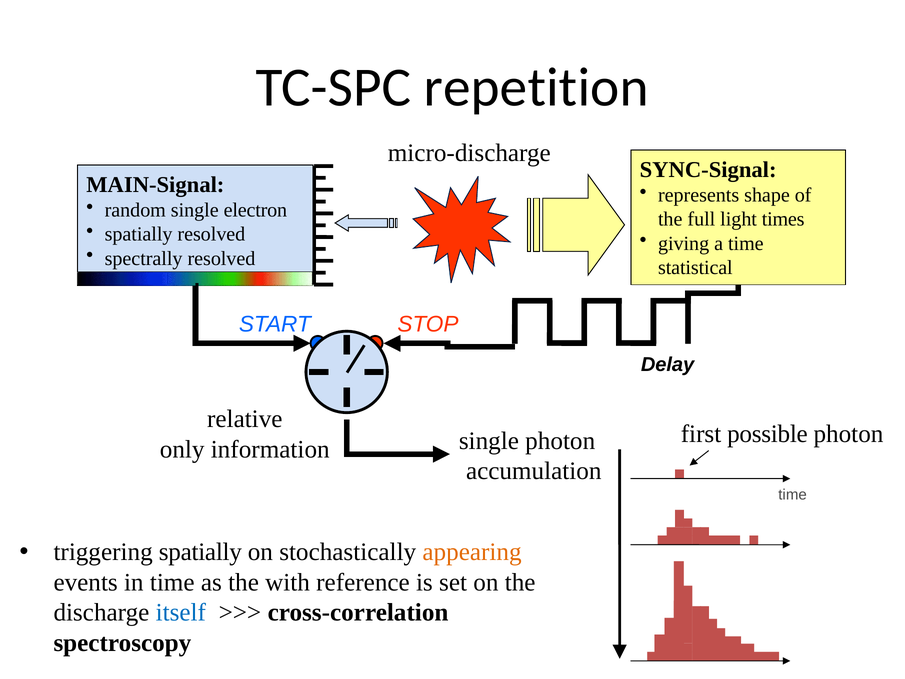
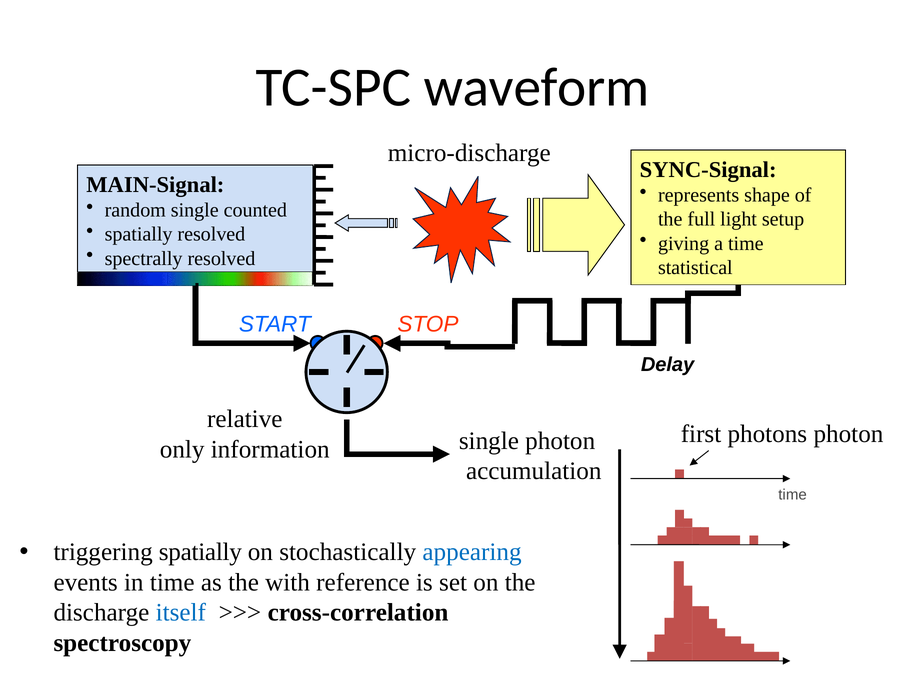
repetition: repetition -> waveform (536, 88)
electron: electron -> counted (255, 210)
times: times -> setup (783, 219)
possible: possible -> photons (767, 434)
appearing colour: orange -> blue (472, 552)
